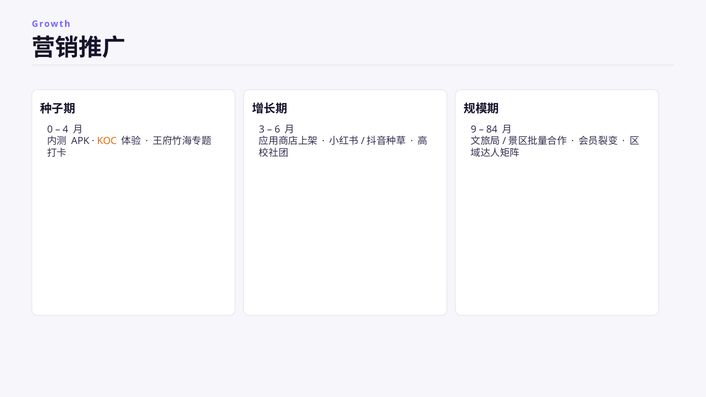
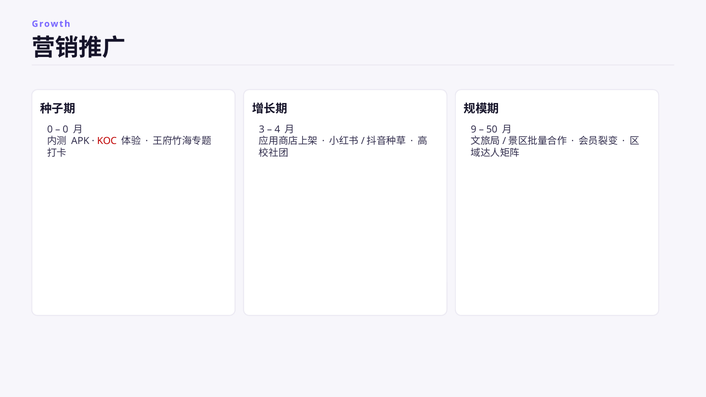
4: 4 -> 0 (66, 129)
6: 6 -> 4 (277, 129)
84: 84 -> 50 (492, 129)
KOC colour: orange -> red (107, 141)
